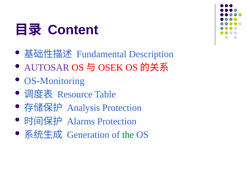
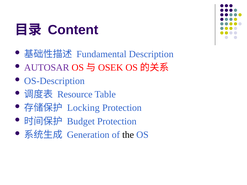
OS-Monitoring: OS-Monitoring -> OS-Description (54, 81)
Analysis: Analysis -> Locking (83, 108)
Alarms: Alarms -> Budget (81, 121)
the colour: green -> black (128, 135)
